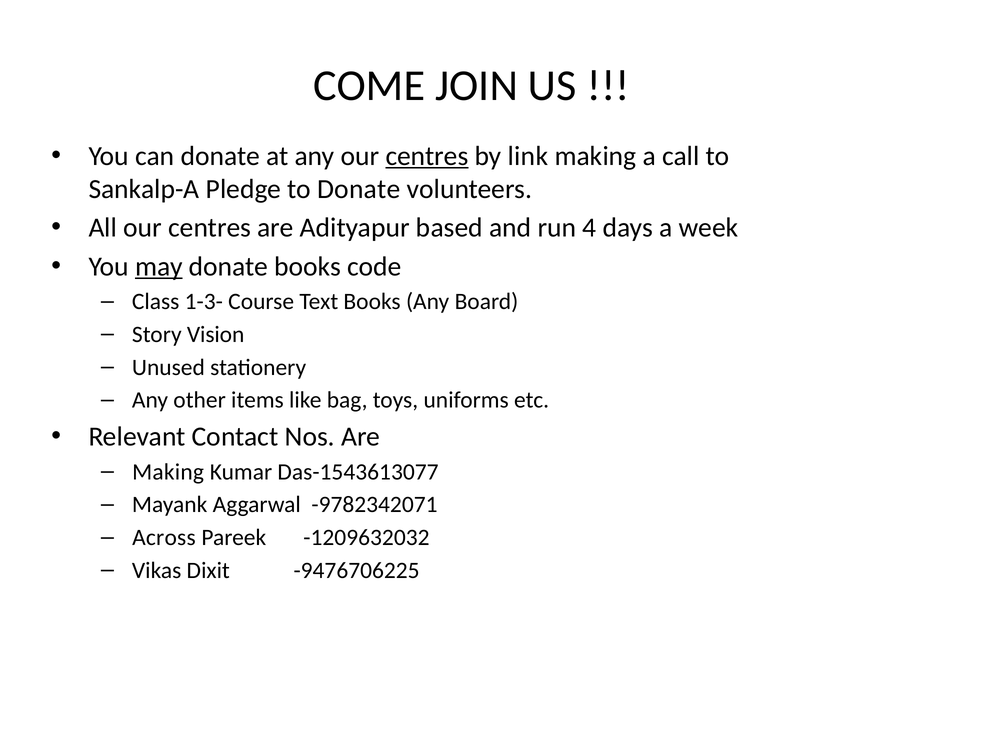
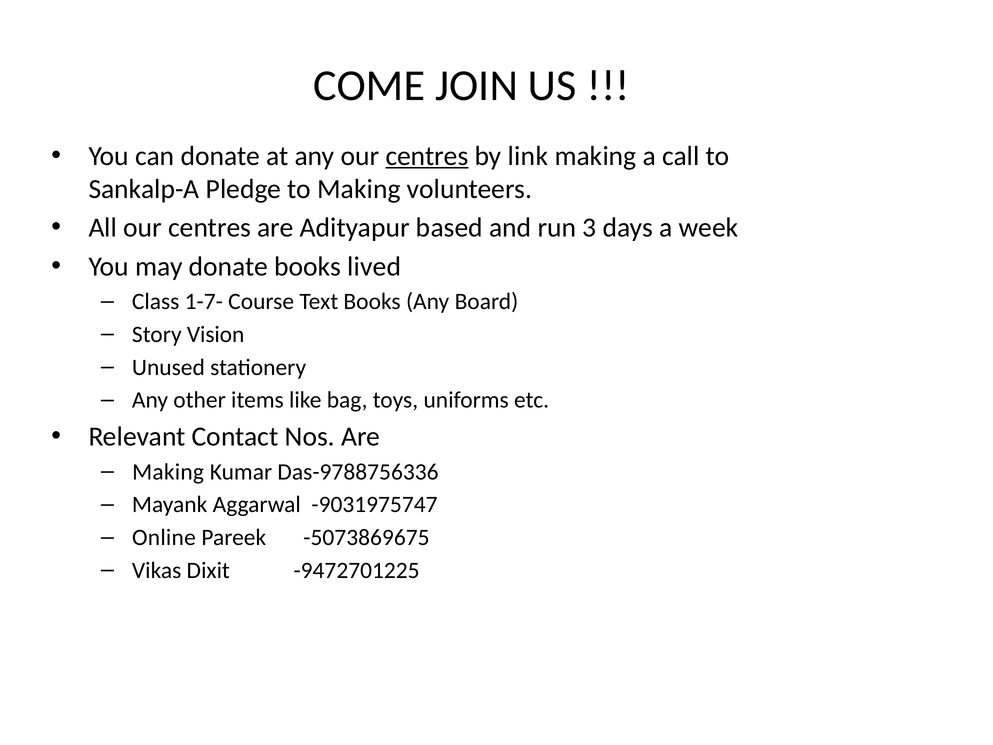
to Donate: Donate -> Making (359, 189)
4: 4 -> 3 (589, 228)
may underline: present -> none (159, 266)
code: code -> lived (374, 266)
1-3-: 1-3- -> 1-7- (204, 301)
Das-1543613077: Das-1543613077 -> Das-9788756336 (358, 472)
-9782342071: -9782342071 -> -9031975747 (374, 505)
Across: Across -> Online (164, 537)
-1209632032: -1209632032 -> -5073869675 (366, 537)
-9476706225: -9476706225 -> -9472701225 (357, 570)
